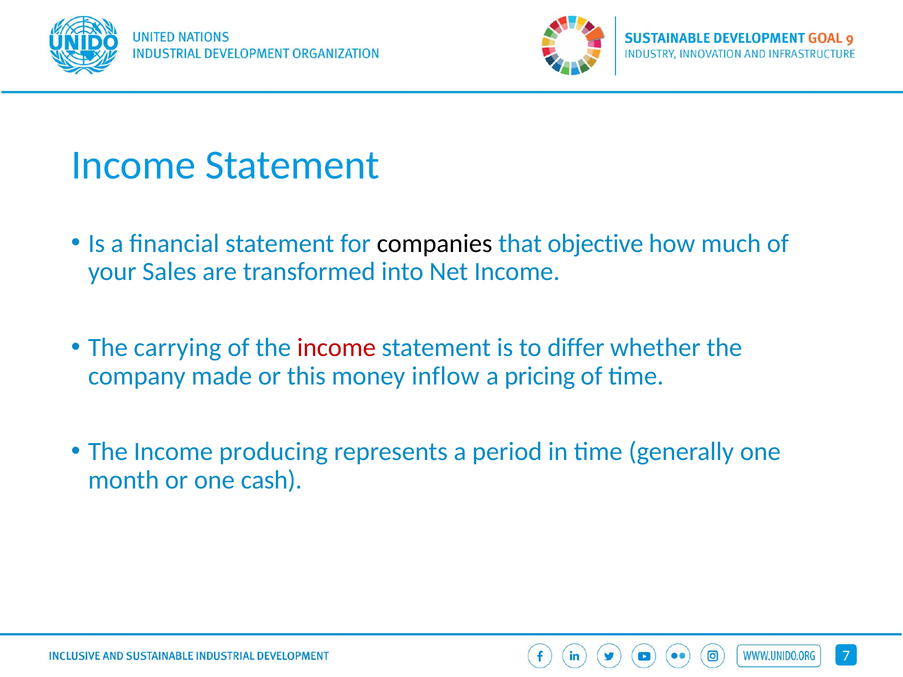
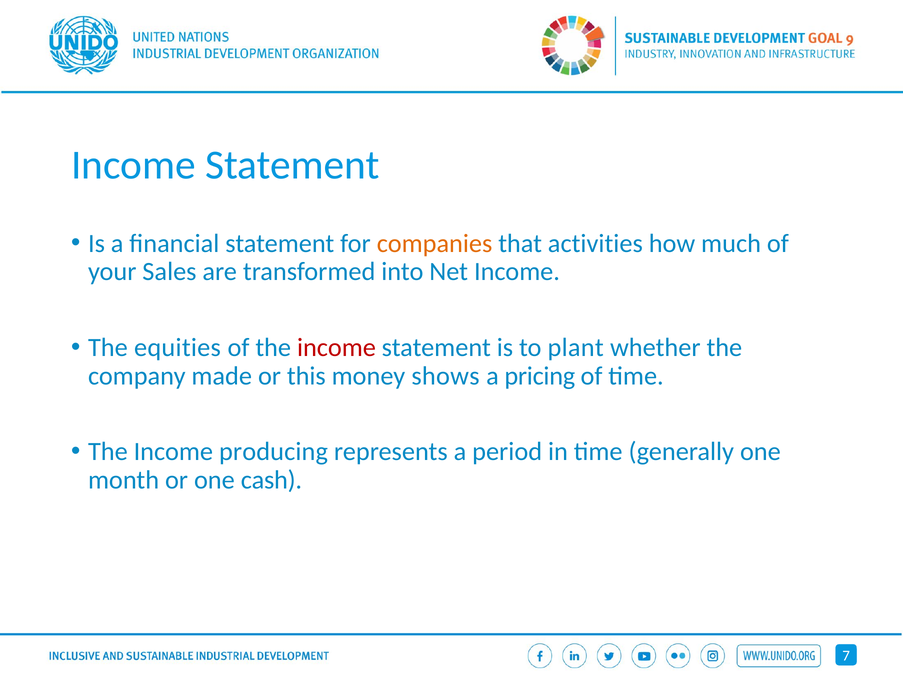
companies colour: black -> orange (435, 243)
objective: objective -> activities (595, 243)
carrying: carrying -> equities (177, 348)
differ: differ -> plant (576, 348)
inflow: inflow -> shows (446, 376)
